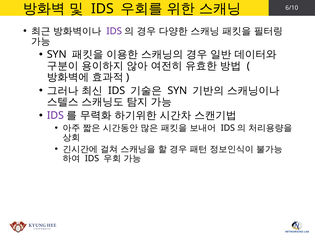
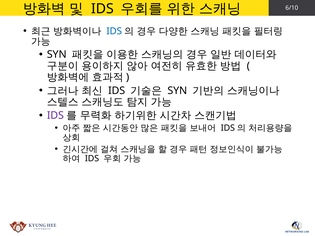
IDS colour: purple -> blue (114, 31)
